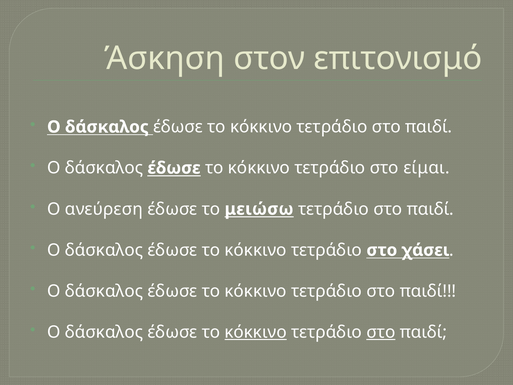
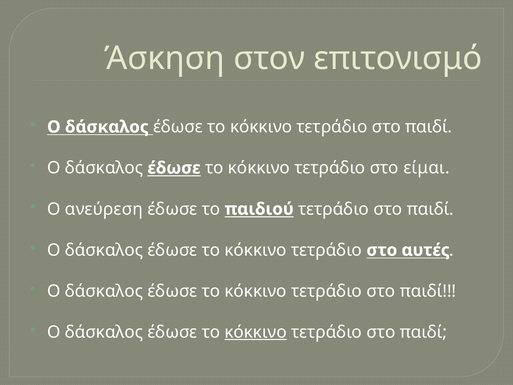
μειώσω: μειώσω -> παιδιού (259, 209)
χάσει: χάσει -> αυτές (426, 250)
στο underline: present -> none (381, 332)
